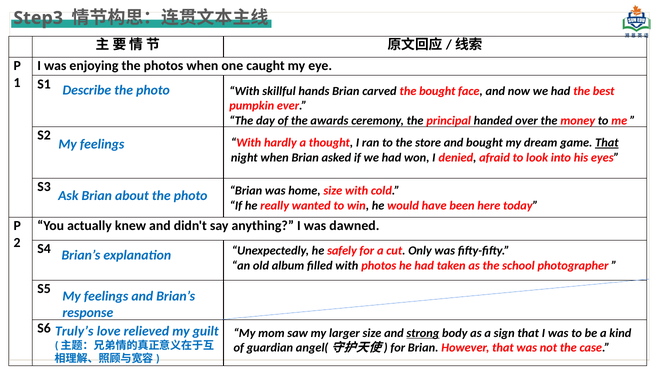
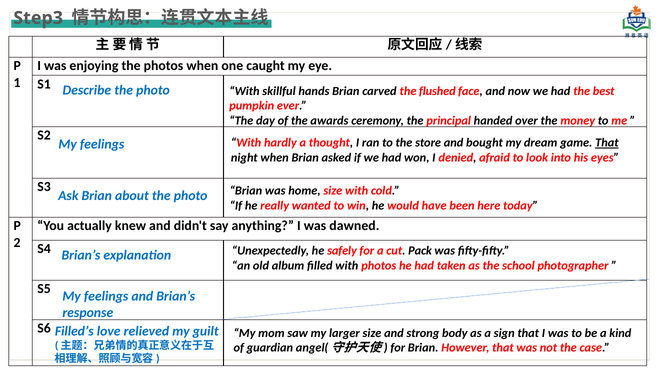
the bought: bought -> flushed (437, 91)
Only: Only -> Pack (420, 250)
Truly’s: Truly’s -> Filled’s (74, 331)
strong underline: present -> none (423, 333)
